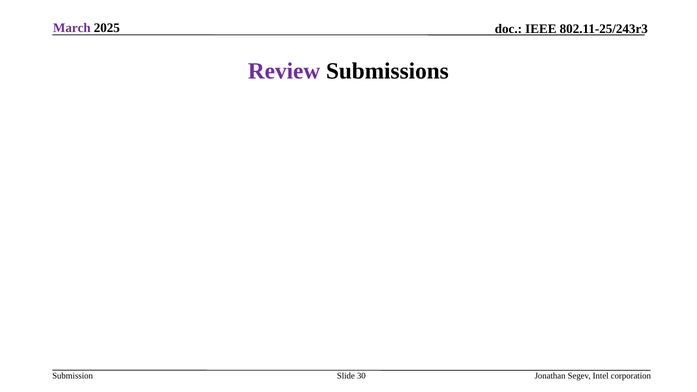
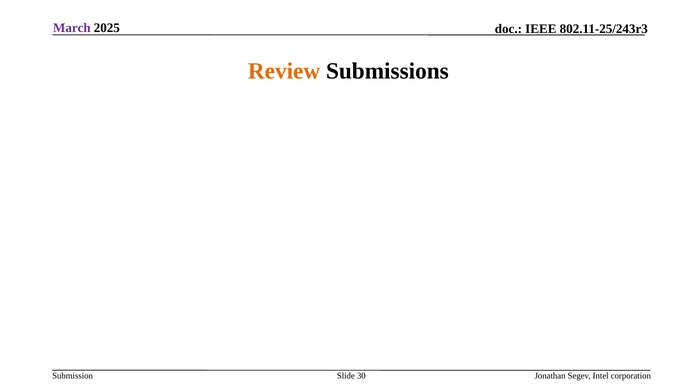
Review colour: purple -> orange (284, 71)
